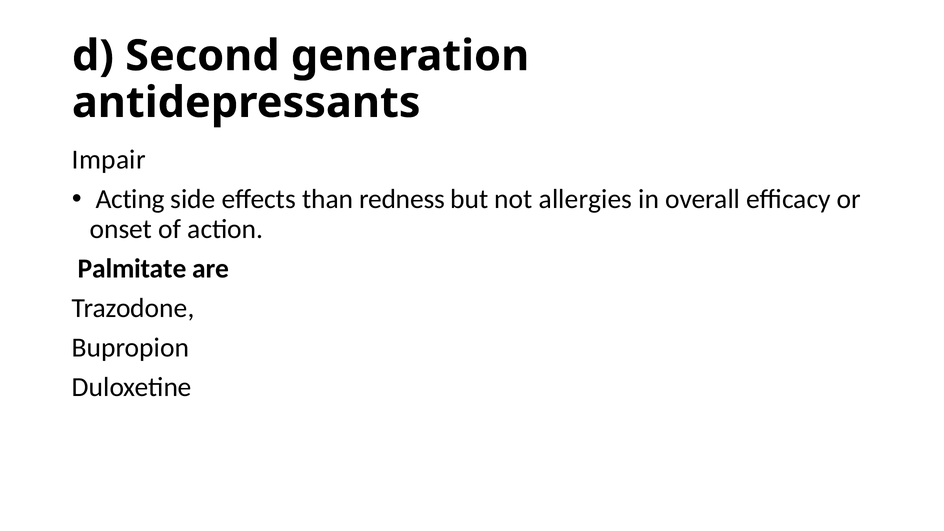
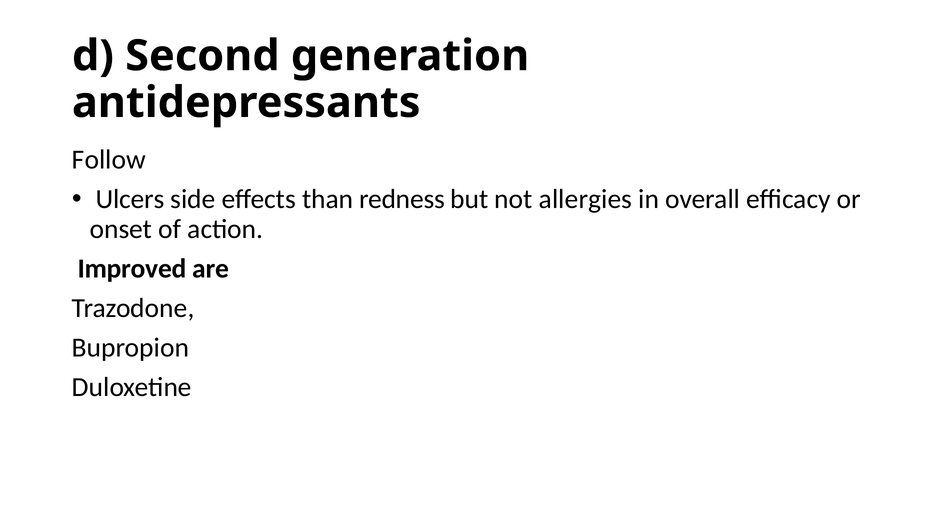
Impair: Impair -> Follow (109, 160)
Acting: Acting -> Ulcers (130, 199)
Palmitate: Palmitate -> Improved (132, 269)
